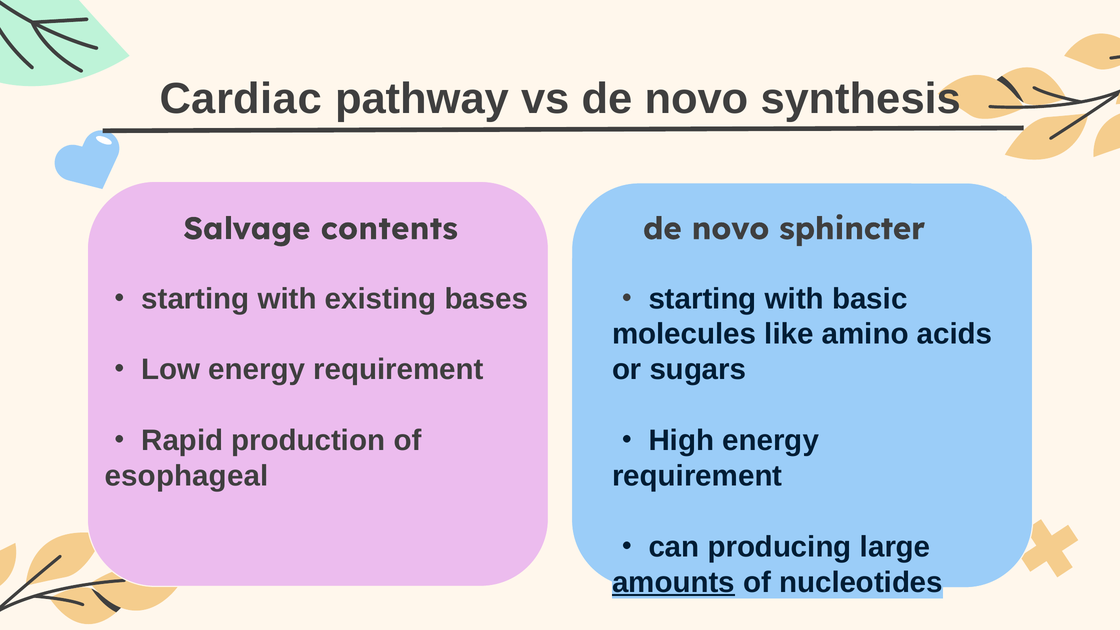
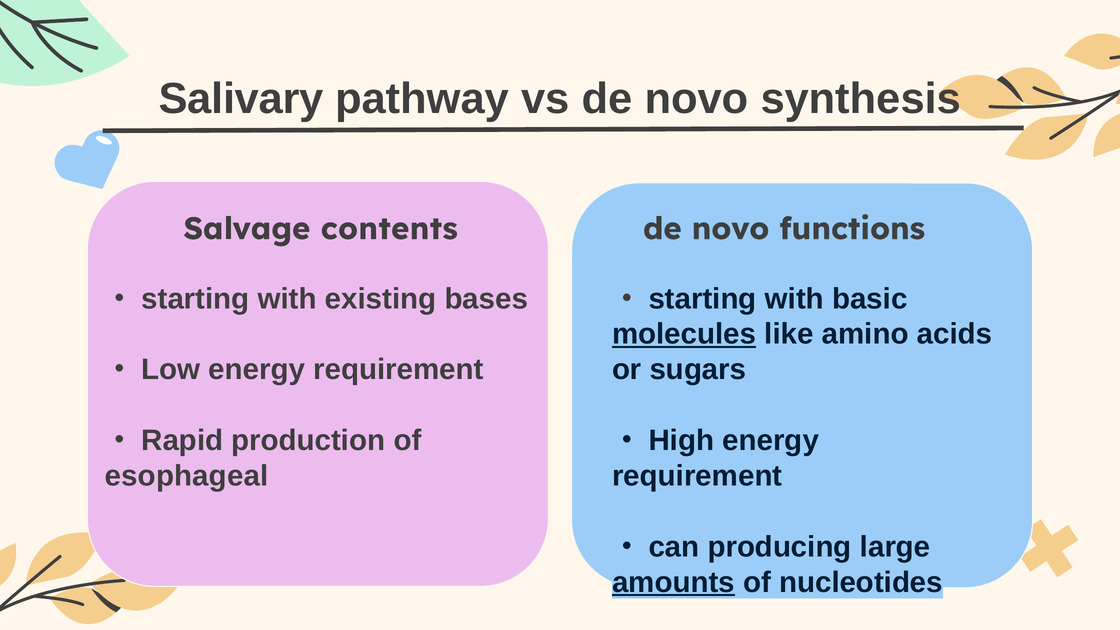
Cardiac: Cardiac -> Salivary (241, 99)
sphincter: sphincter -> functions (852, 229)
molecules underline: none -> present (684, 334)
